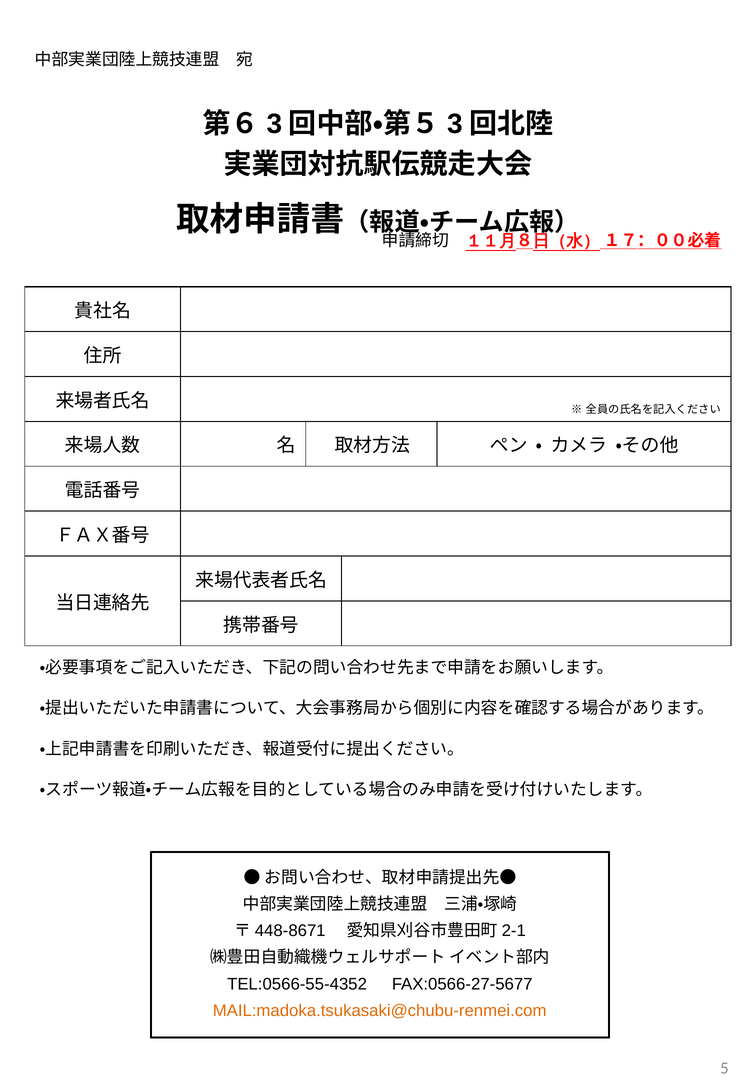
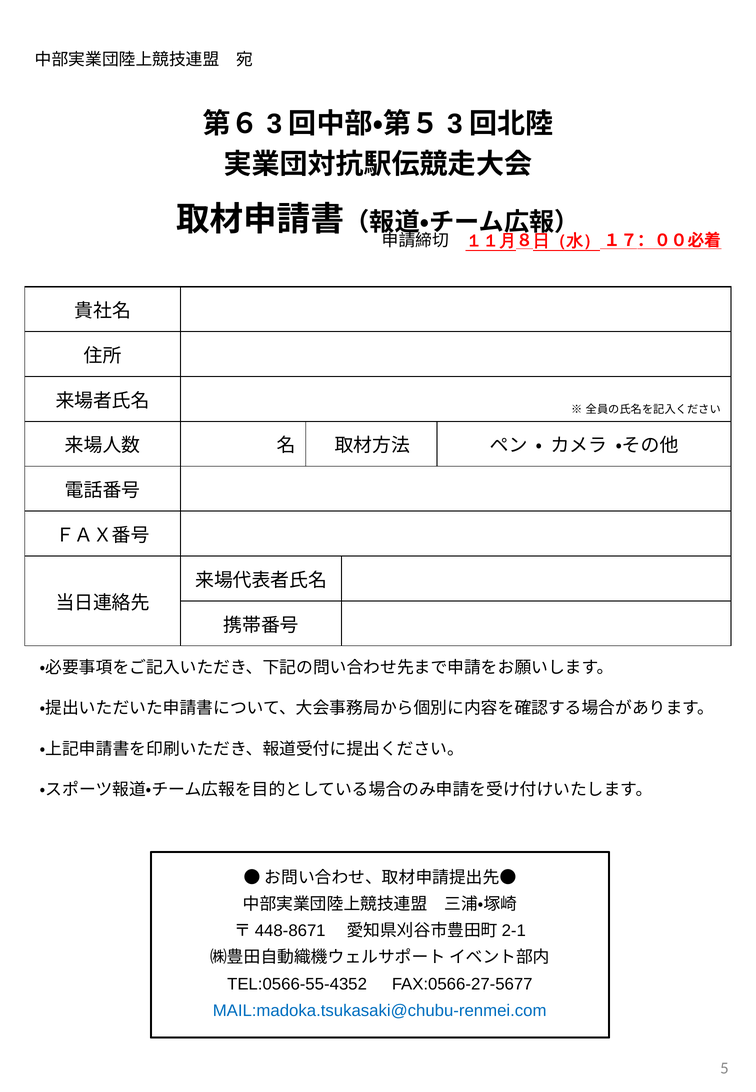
MAIL:madoka.tsukasaki@chubu-renmei.com colour: orange -> blue (380, 1011)
